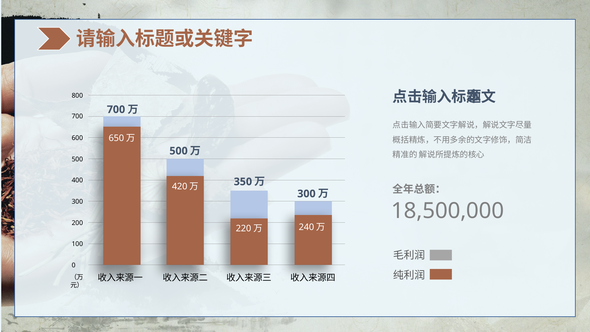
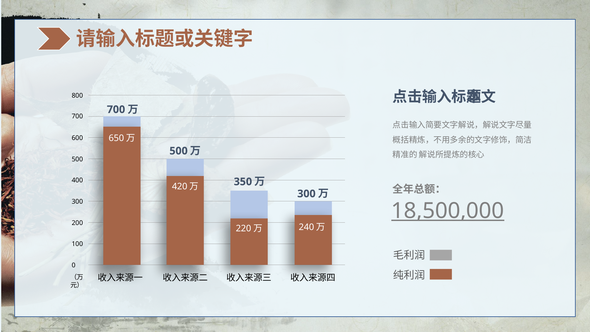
18,500,000 underline: none -> present (448, 211)
